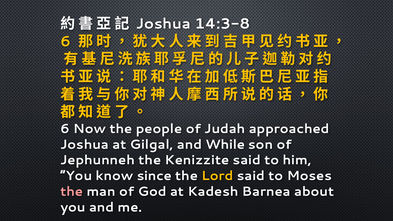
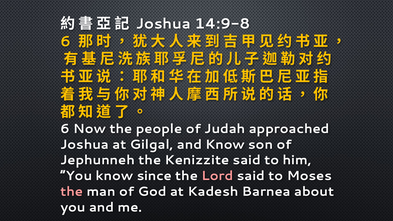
14:3-8: 14:3-8 -> 14:9-8 (222, 24)
and While: While -> Know (225, 144)
Lord colour: yellow -> pink (217, 176)
